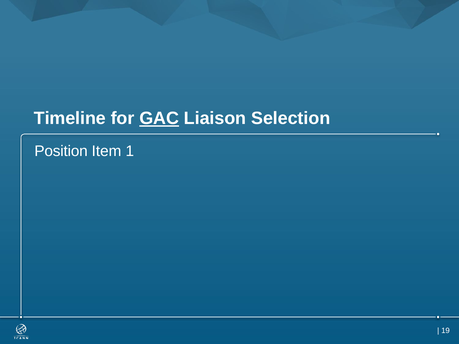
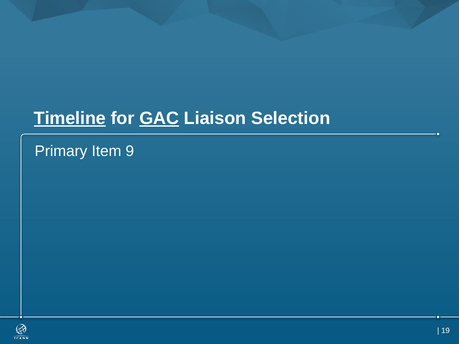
Timeline underline: none -> present (70, 118)
Position: Position -> Primary (61, 151)
1: 1 -> 9 (130, 151)
